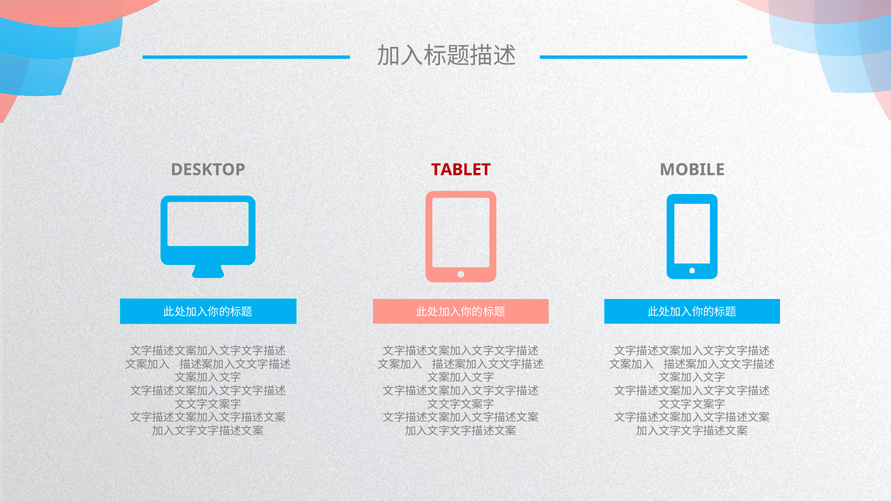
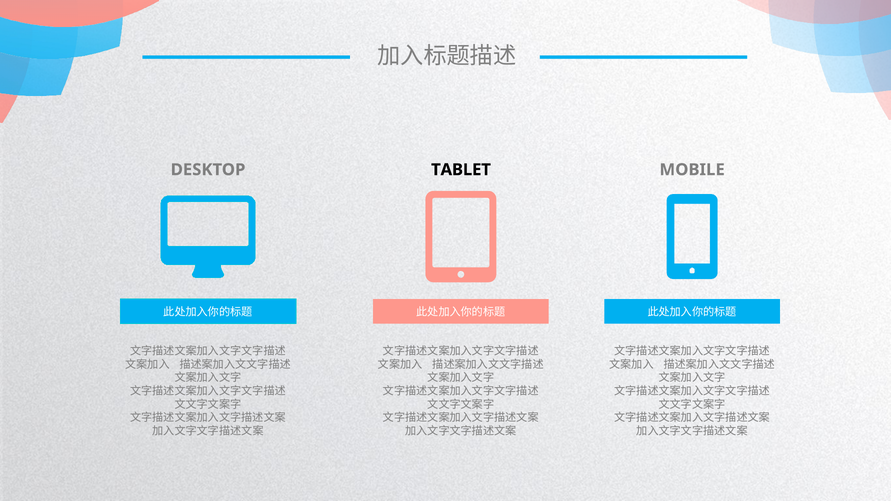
TABLET colour: red -> black (461, 170)
